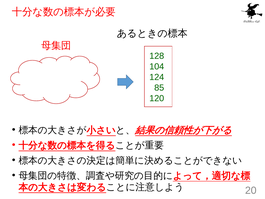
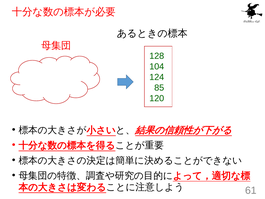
20: 20 -> 61 (251, 190)
